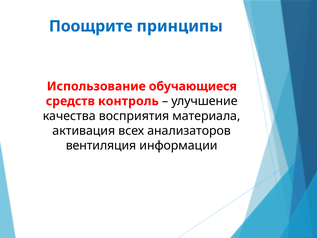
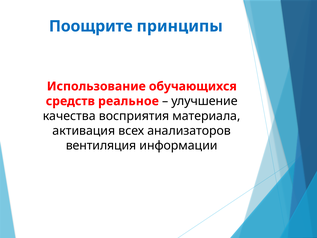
обучающиеся: обучающиеся -> обучающихся (193, 86)
контроль: контроль -> реальное (128, 101)
